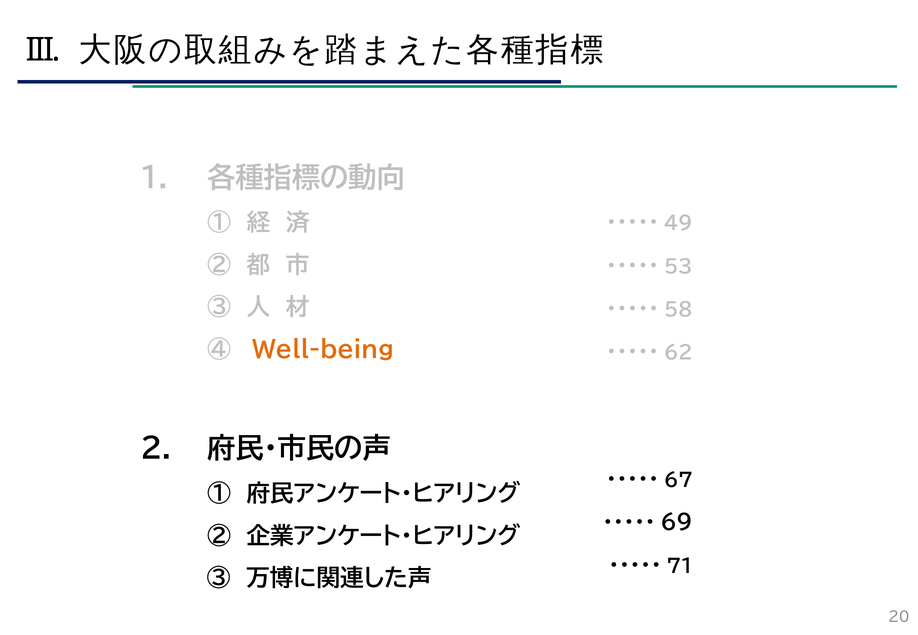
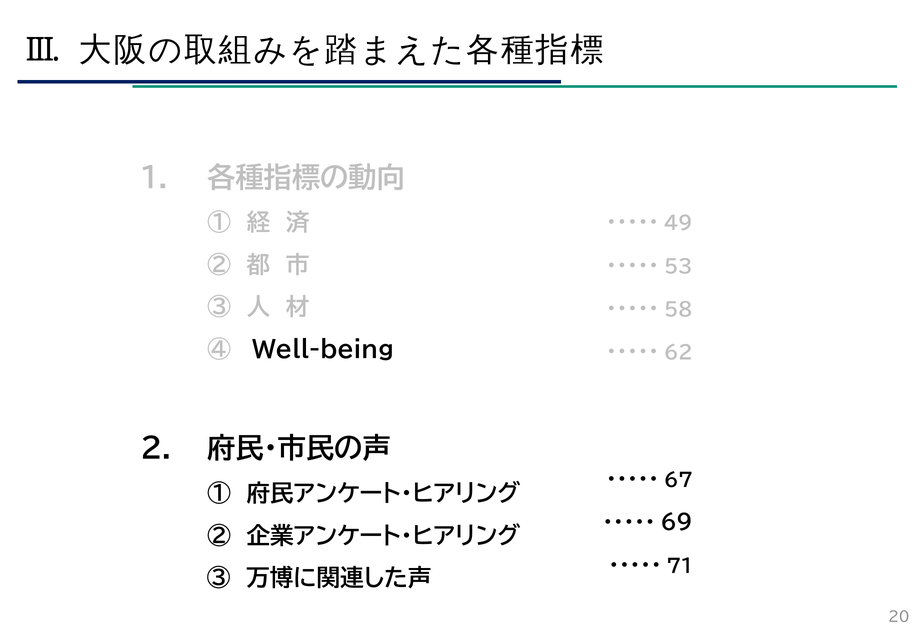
Well-being colour: orange -> black (323, 350)
